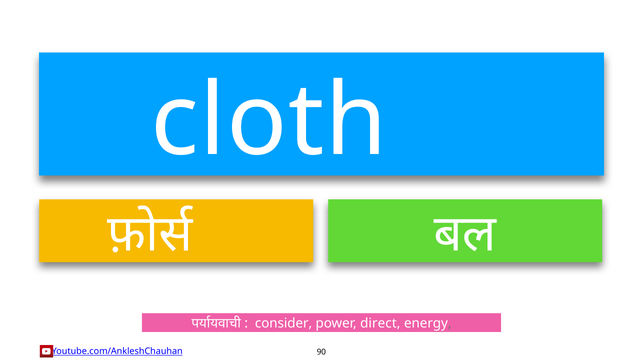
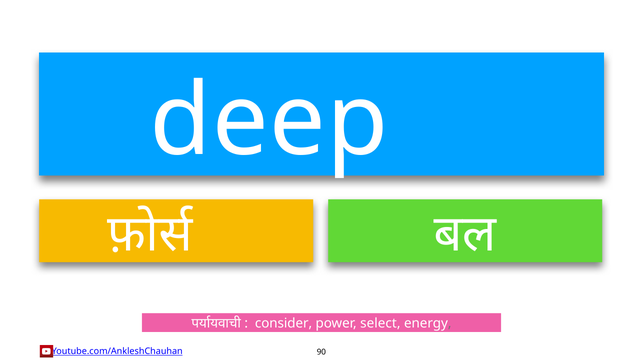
cloth: cloth -> deep (269, 121)
direct: direct -> select (380, 323)
